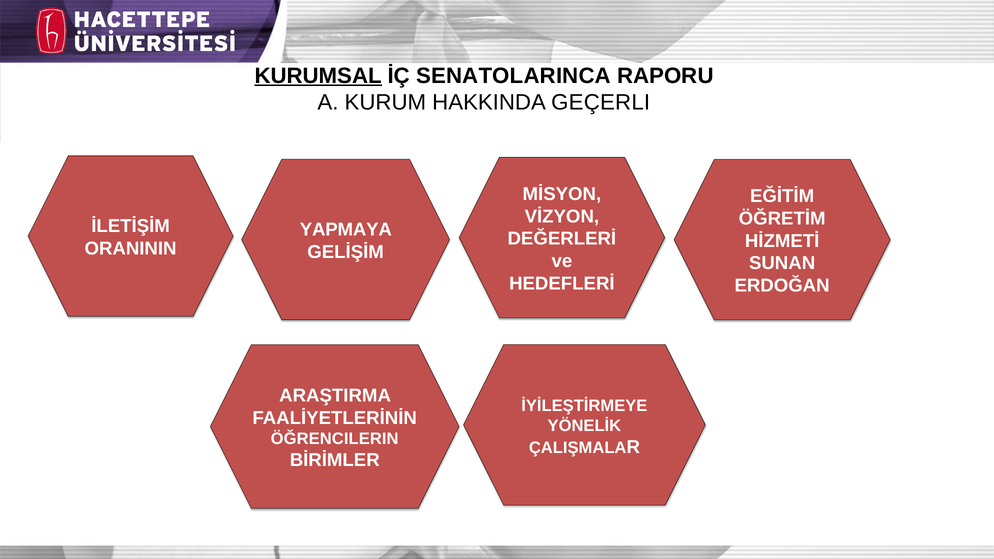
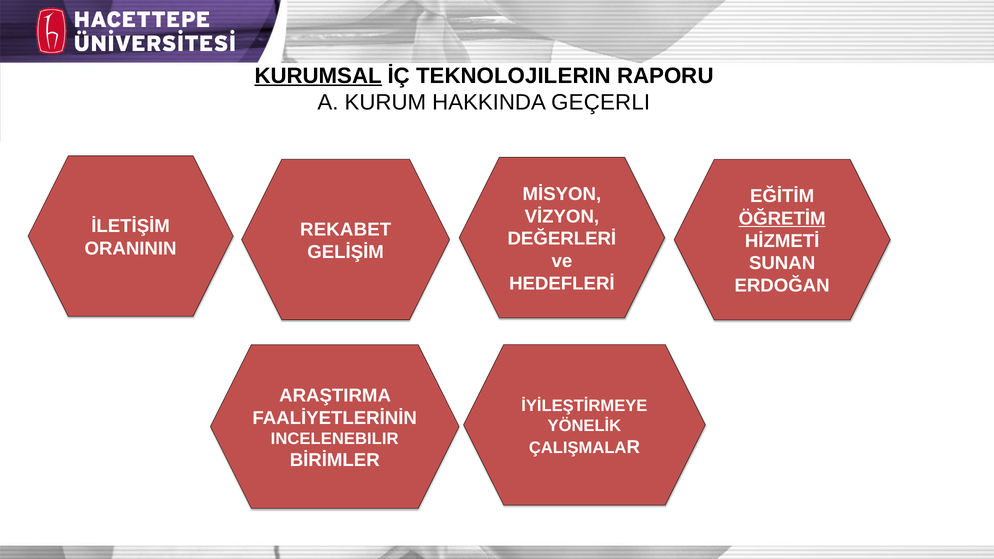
SENATOLARINCA: SENATOLARINCA -> TEKNOLOJILERIN (514, 76)
ÖĞRETİM underline: none -> present (782, 219)
YAPMAYA: YAPMAYA -> REKABET (346, 230)
ÖĞRENCILERIN: ÖĞRENCILERIN -> INCELENEBILIR (335, 439)
